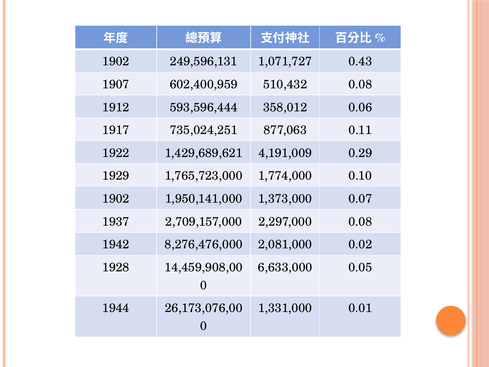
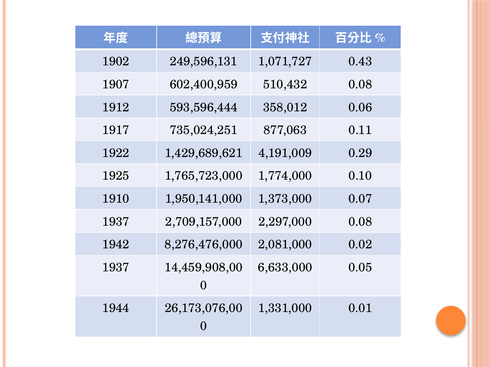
1929: 1929 -> 1925 (116, 176)
1902: 1902 -> 1910 (116, 199)
1928: 1928 -> 1937 (116, 267)
